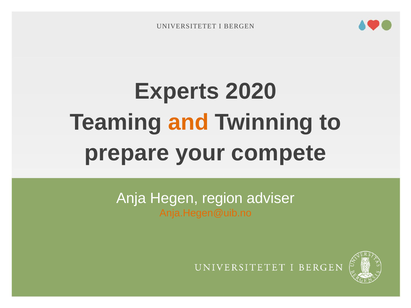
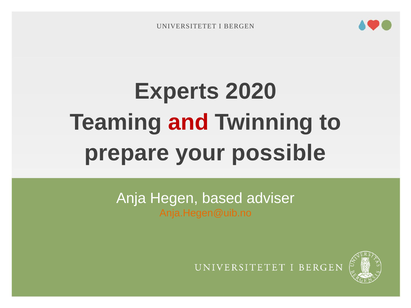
and colour: orange -> red (188, 122)
compete: compete -> possible (279, 153)
region: region -> based (222, 199)
